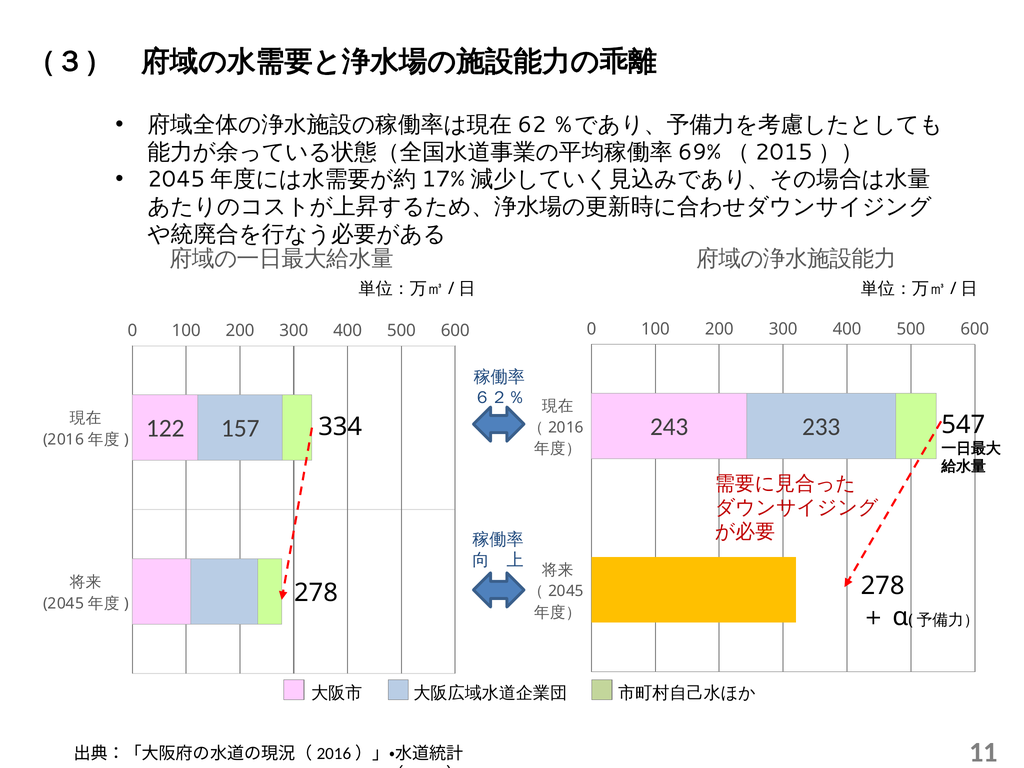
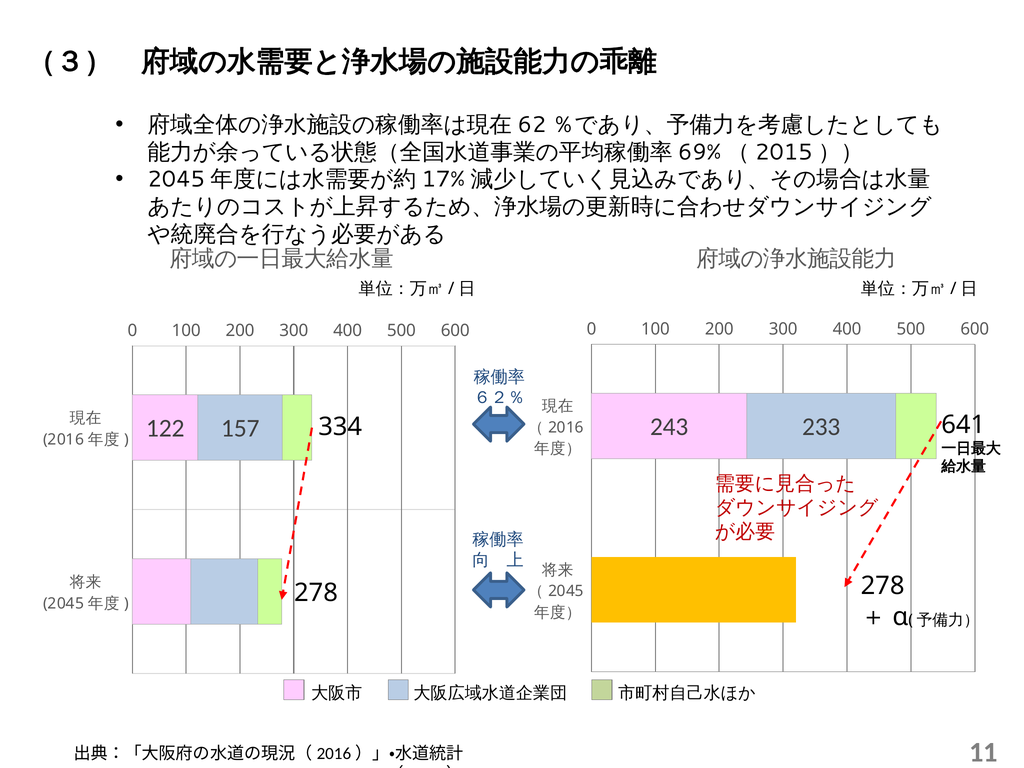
547: 547 -> 641 (963, 425)
